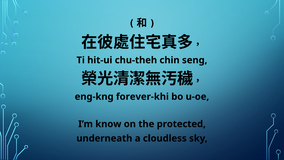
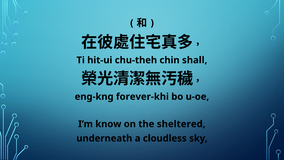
seng: seng -> shall (195, 60)
protected: protected -> sheltered (181, 124)
